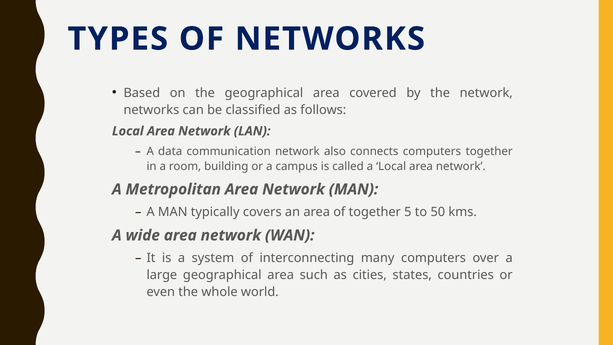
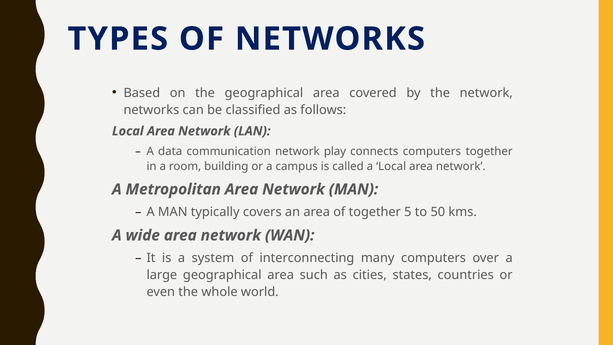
also: also -> play (335, 151)
